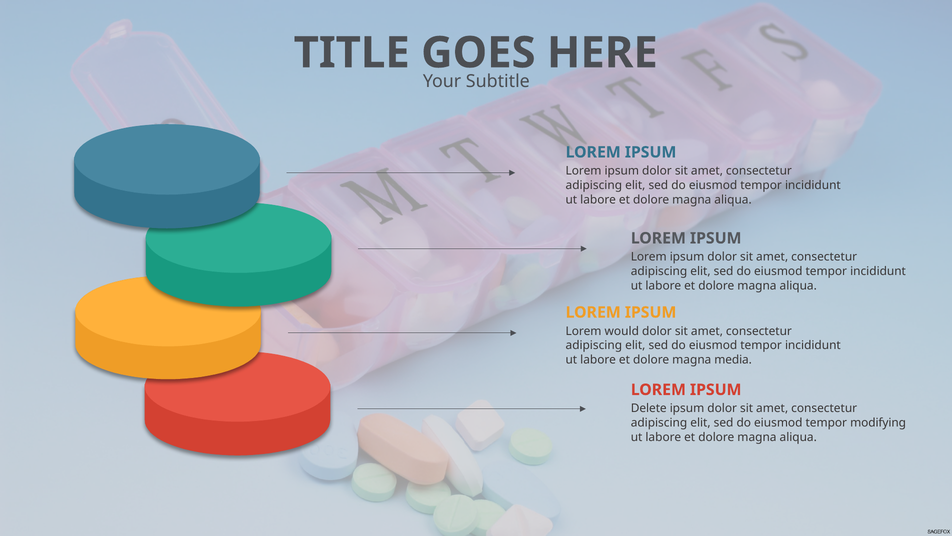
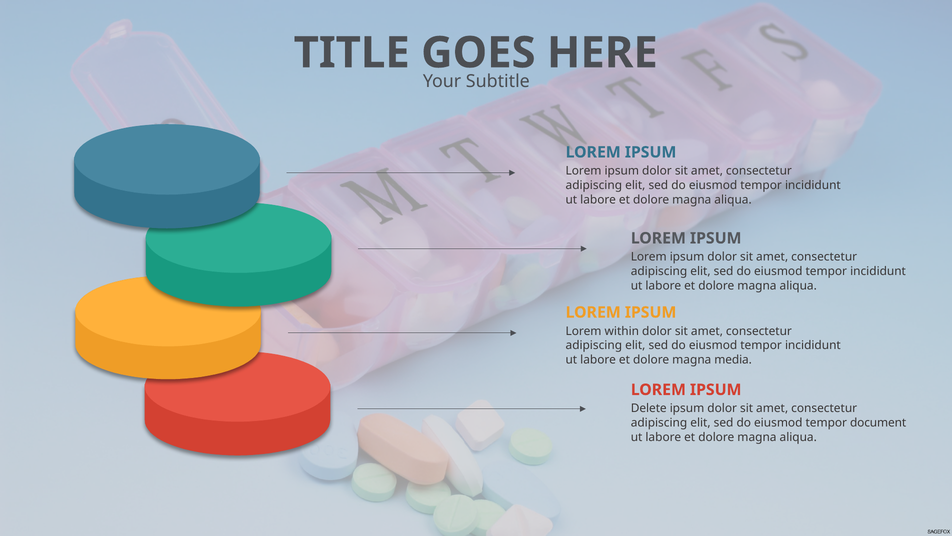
would: would -> within (622, 331)
modifying: modifying -> document (878, 422)
